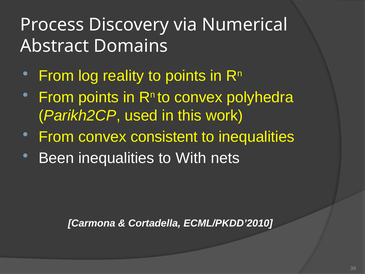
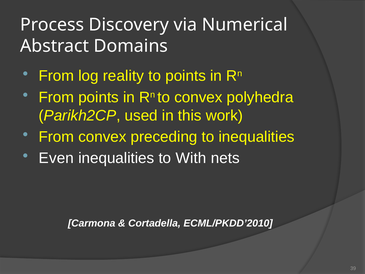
consistent: consistent -> preceding (164, 137)
Been: Been -> Even (56, 158)
